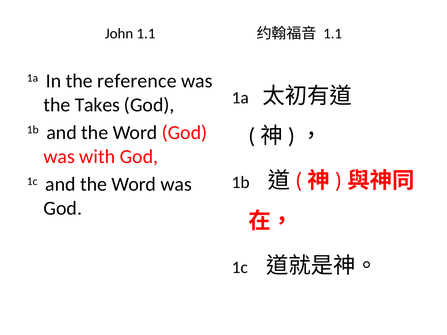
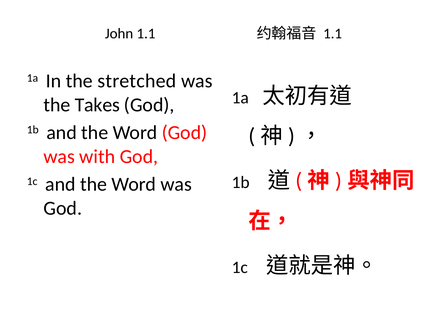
reference: reference -> stretched (137, 81)
